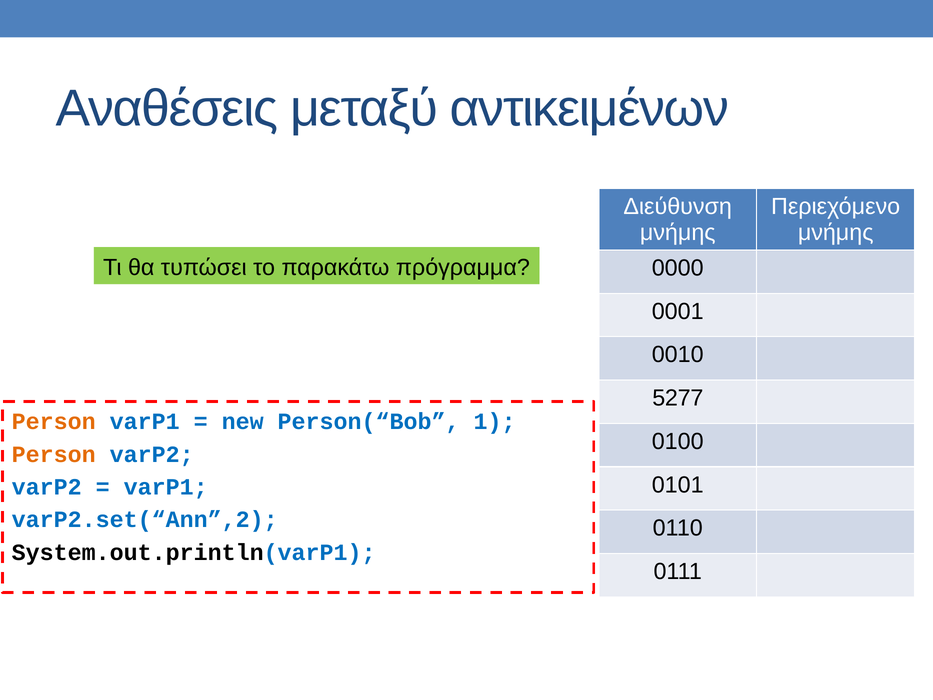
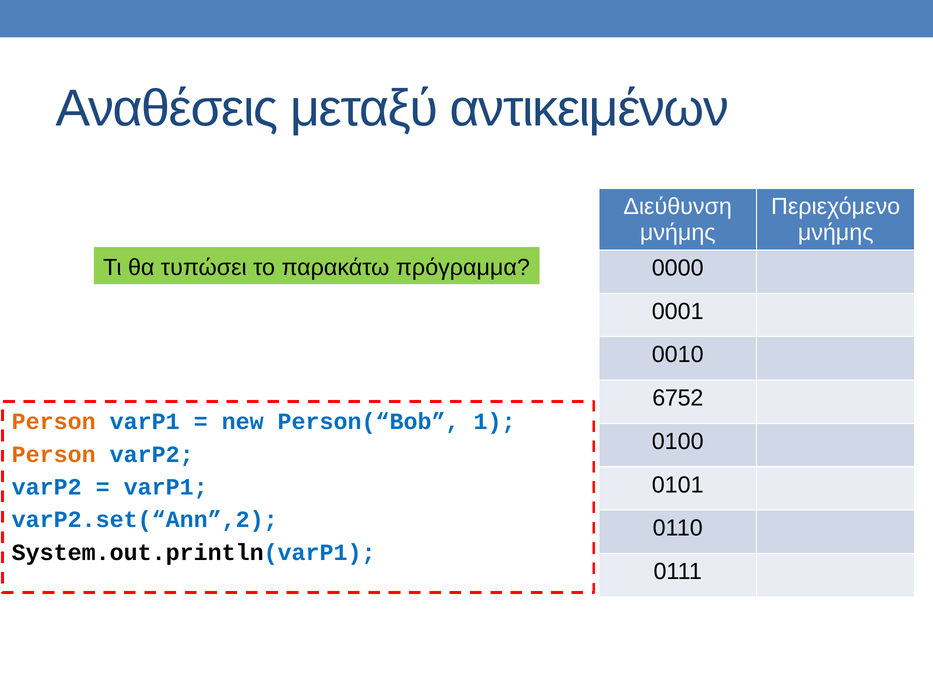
5277: 5277 -> 6752 (678, 398)
